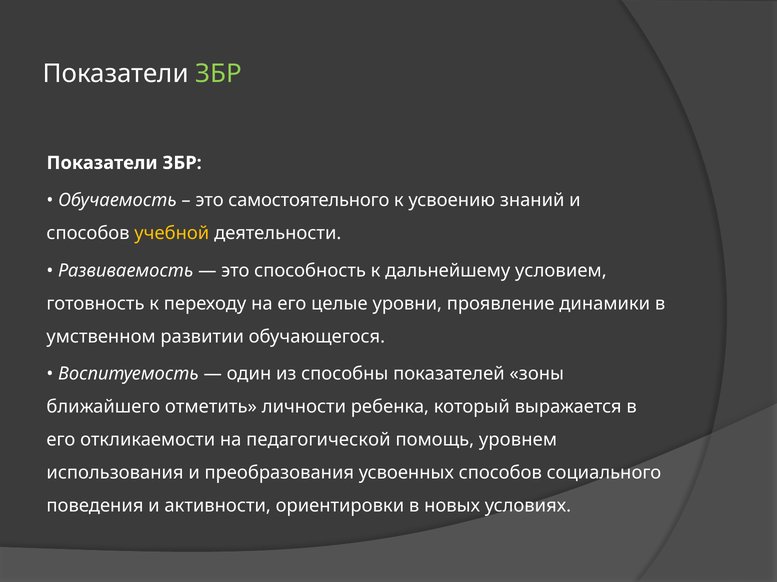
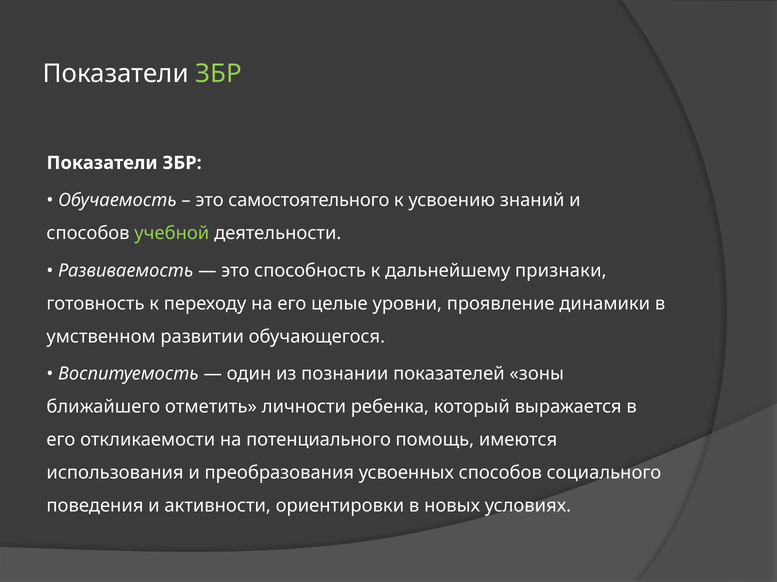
учебной colour: yellow -> light green (172, 233)
условием: условием -> признаки (561, 271)
способны: способны -> познании (345, 374)
педагогической: педагогической -> потенциального (319, 440)
уровнем: уровнем -> имеются (518, 440)
